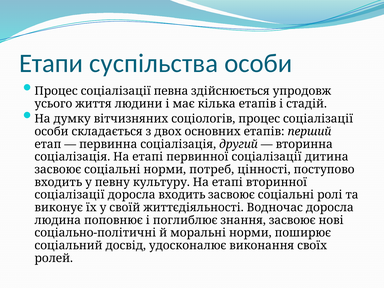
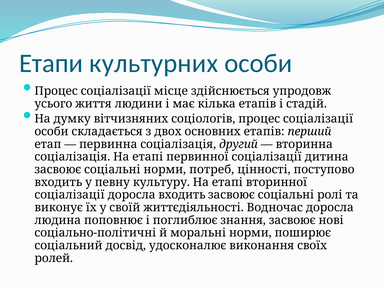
суспільства: суспільства -> культурних (154, 63)
певна: певна -> місце (171, 91)
